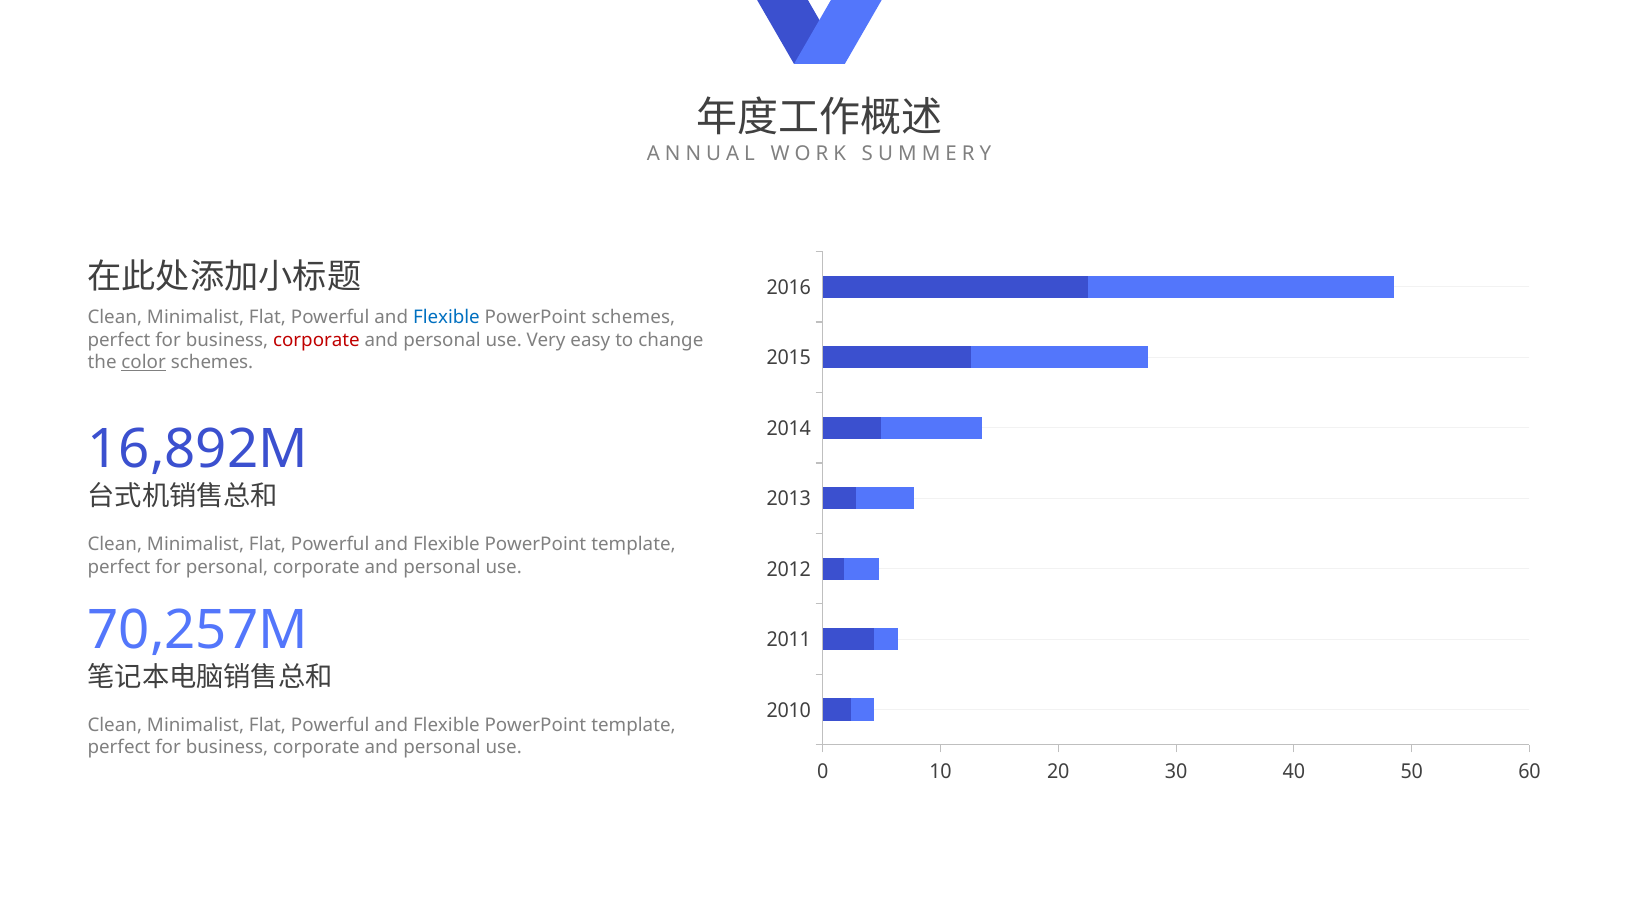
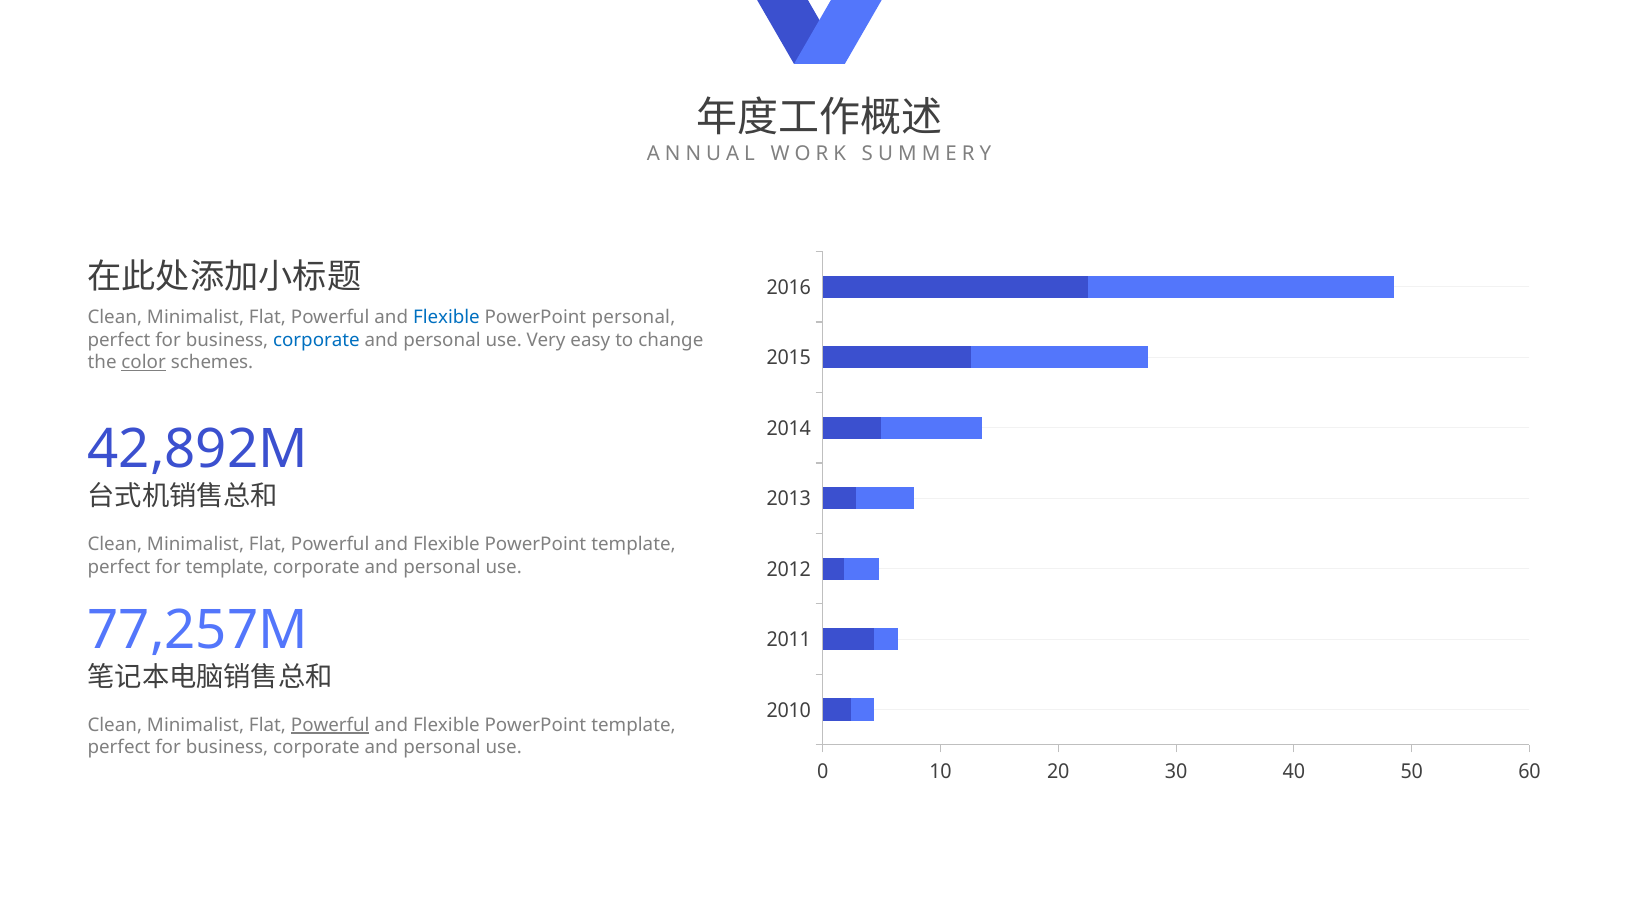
PowerPoint schemes: schemes -> personal (633, 318)
corporate colour: red -> blue (316, 340)
16,892M: 16,892M -> 42,892M (198, 450)
for personal: personal -> template (227, 567)
70,257M: 70,257M -> 77,257M (198, 630)
Powerful underline: none -> present (330, 725)
